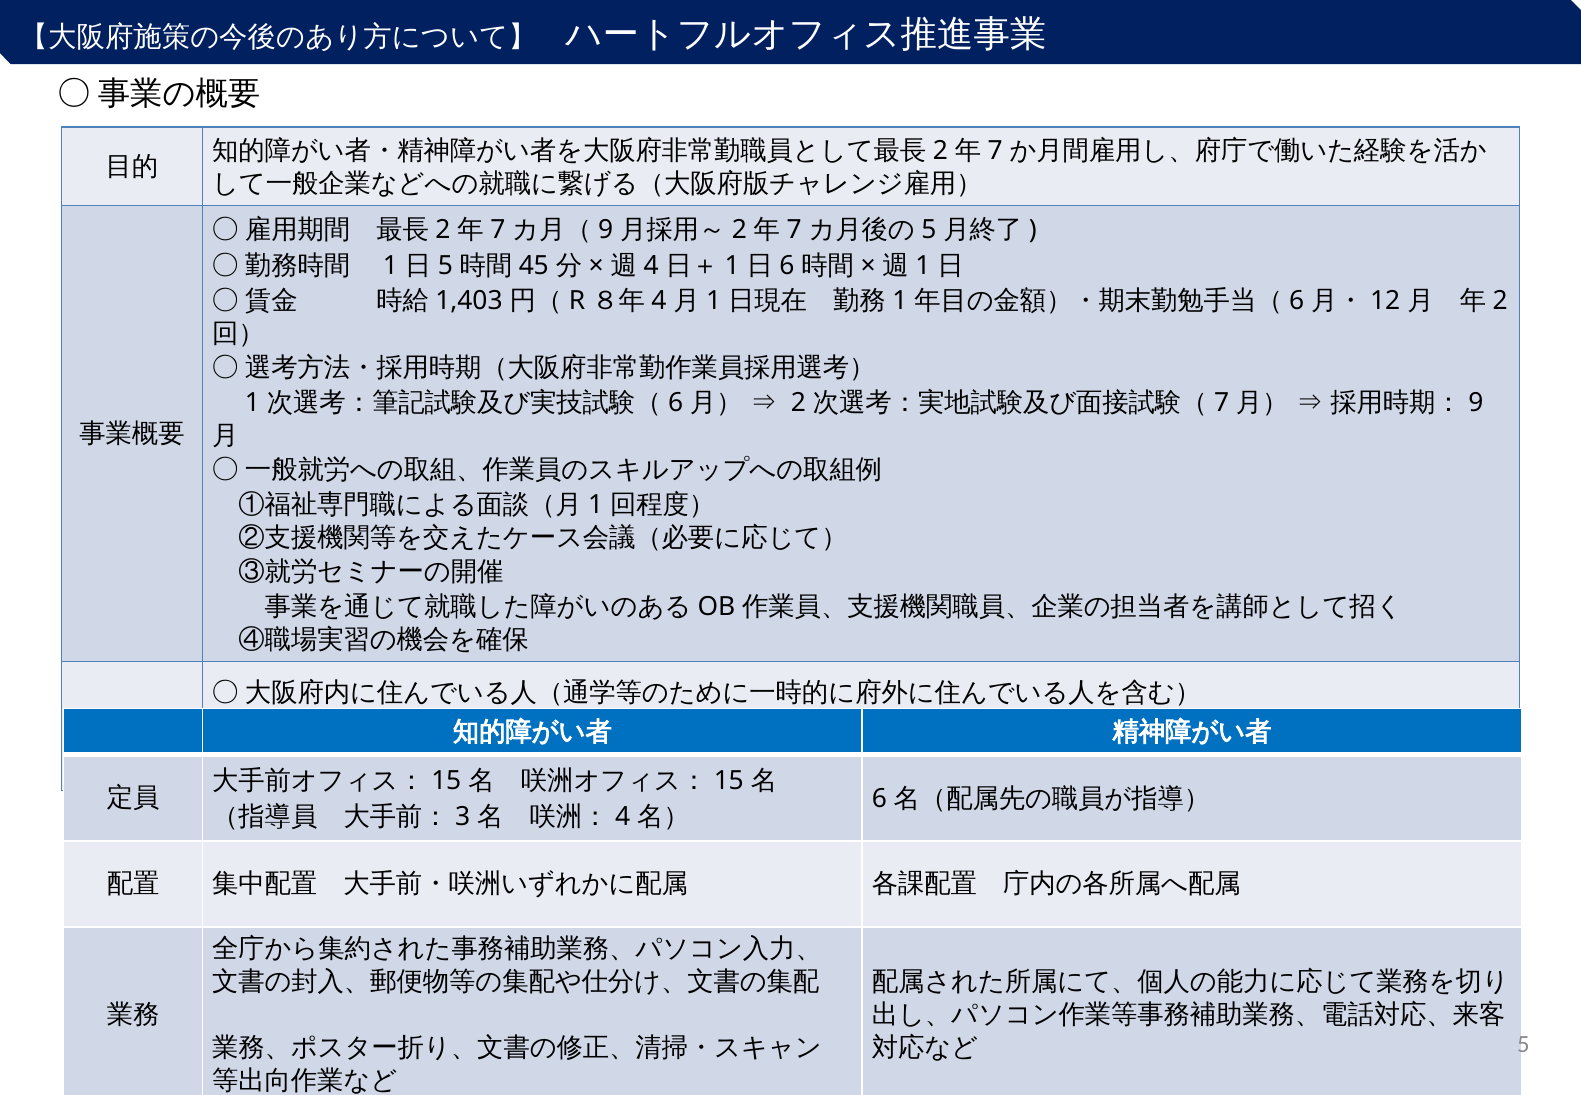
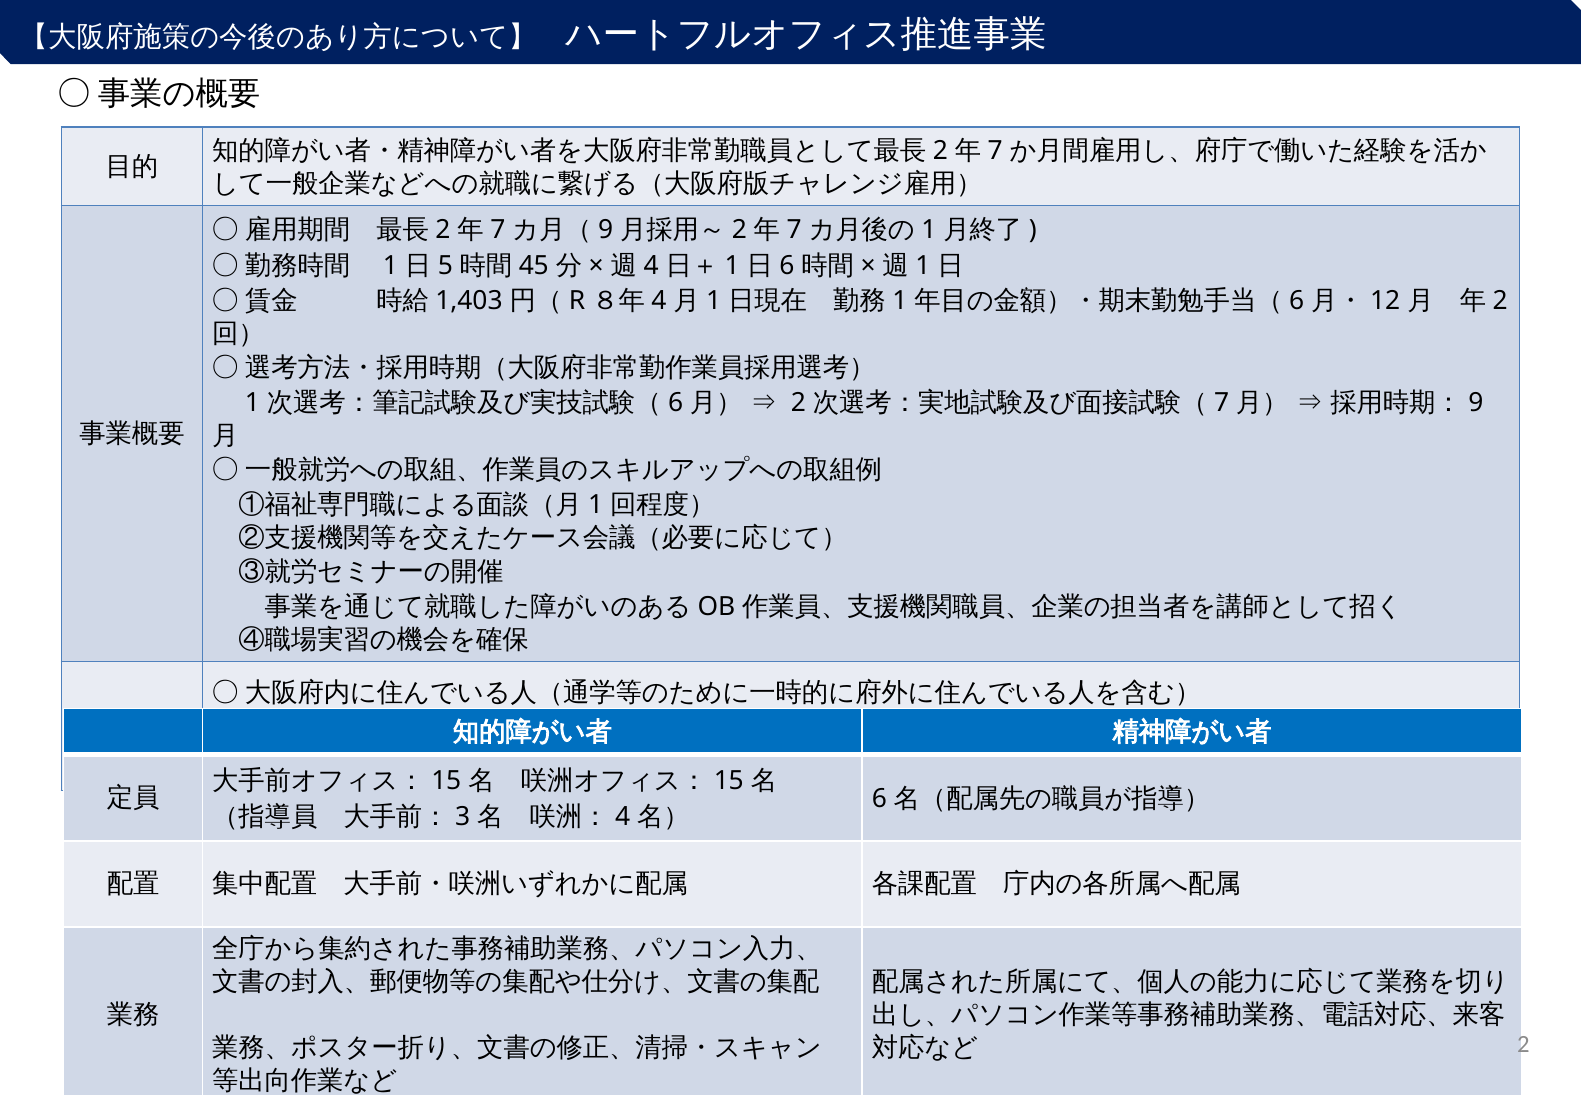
5: 5 -> 1 (929, 230)
5: 5 -> 2 (1523, 1044)
